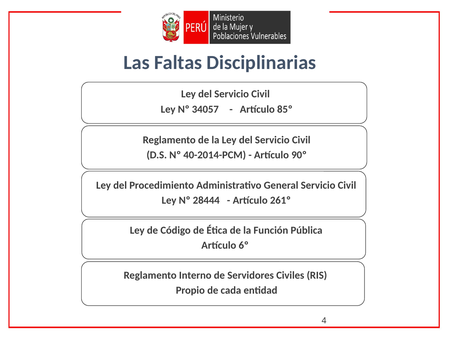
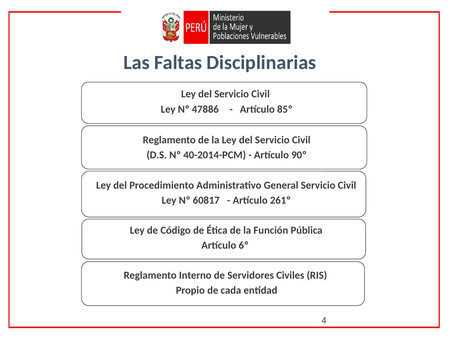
34057: 34057 -> 47886 (205, 109)
28444: 28444 -> 60817 (206, 200)
